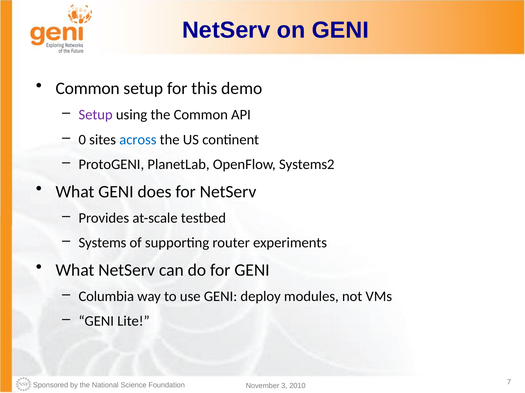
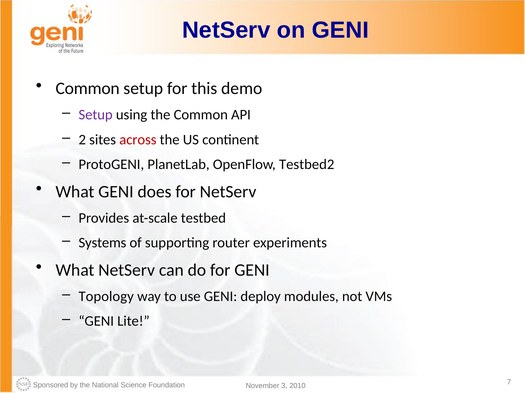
0: 0 -> 2 (82, 140)
across colour: blue -> red (138, 140)
Systems2: Systems2 -> Testbed2 (307, 165)
Columbia: Columbia -> Topology (106, 297)
